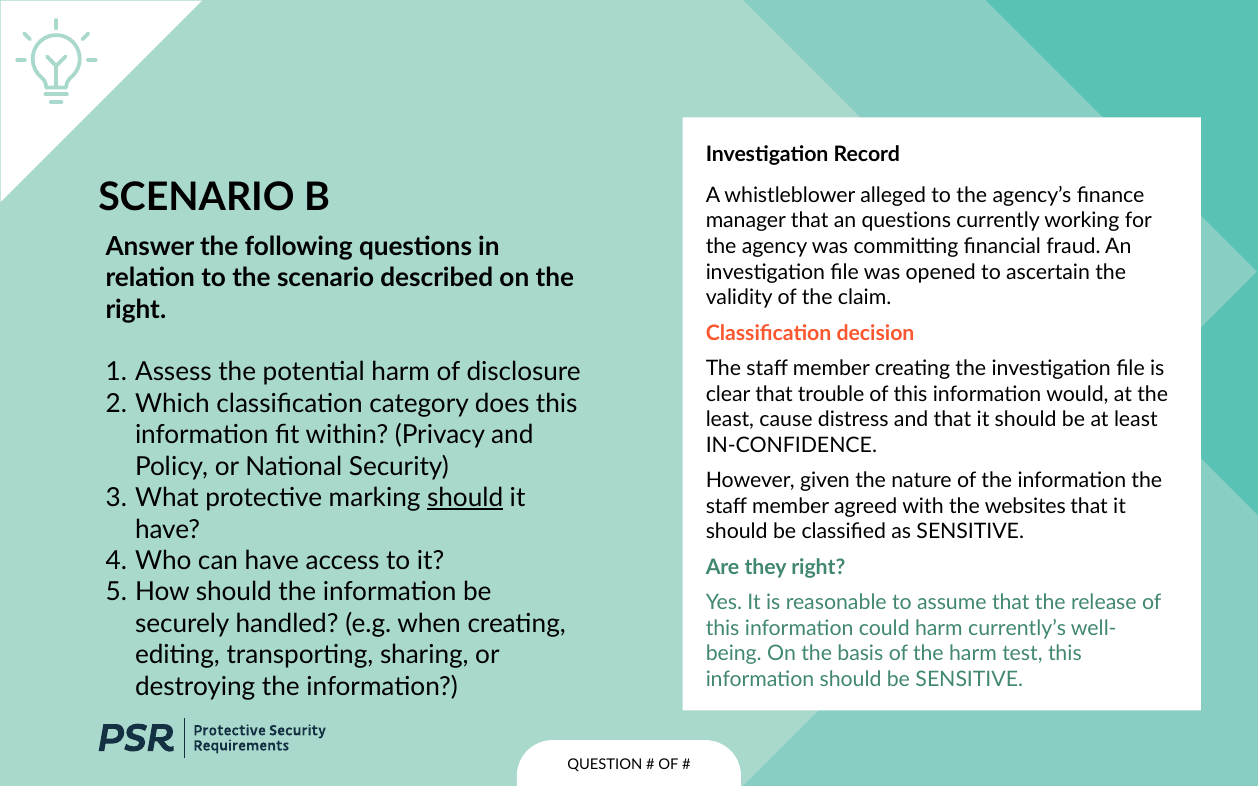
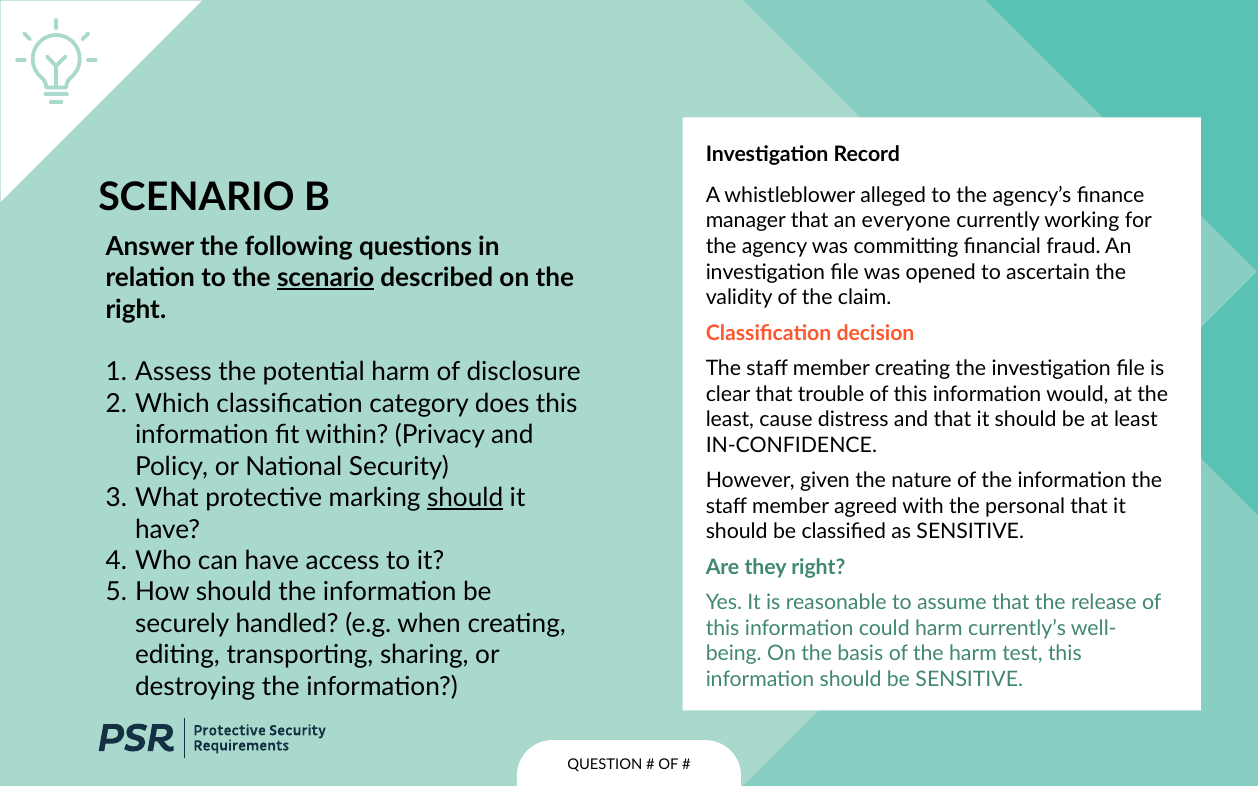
an questions: questions -> everyone (906, 221)
scenario underline: none -> present (326, 278)
websites: websites -> personal (1025, 506)
